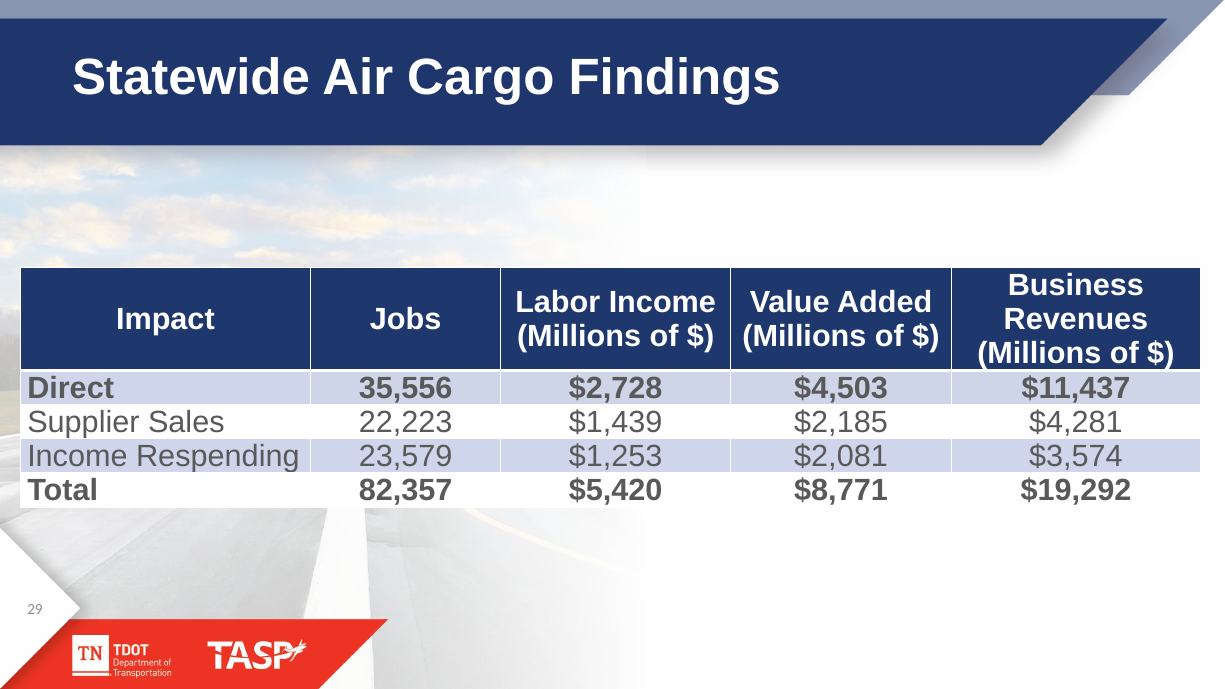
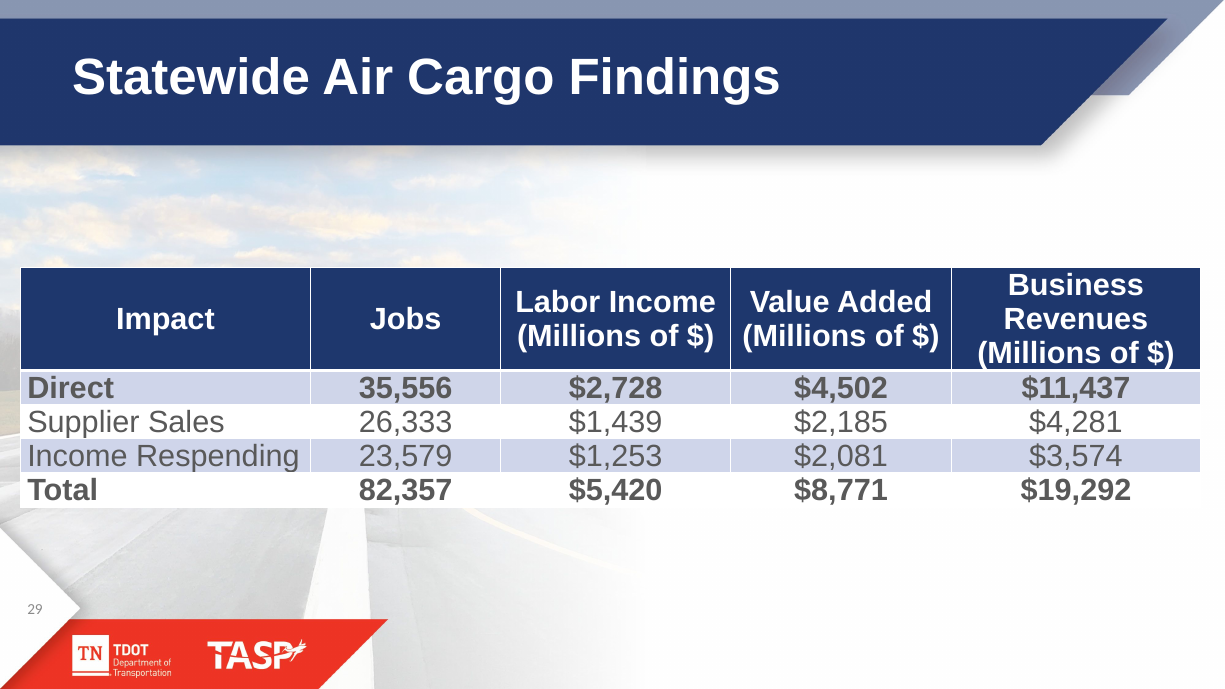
$4,503: $4,503 -> $4,502 (841, 388)
22,223: 22,223 -> 26,333 (406, 422)
